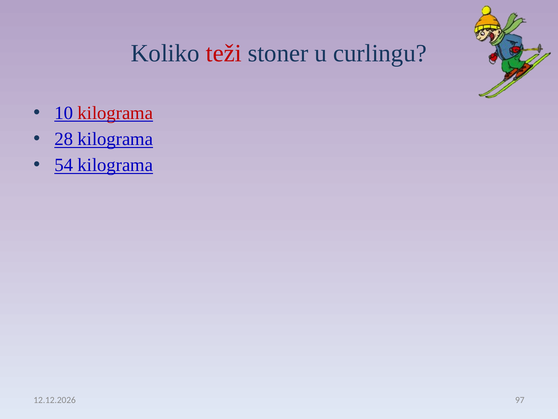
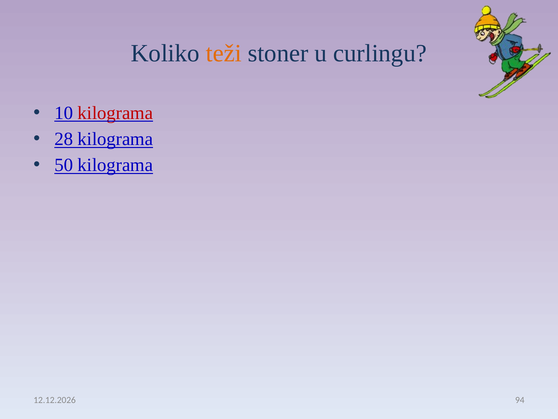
teži colour: red -> orange (224, 53)
54: 54 -> 50 (64, 165)
97: 97 -> 94 (520, 400)
